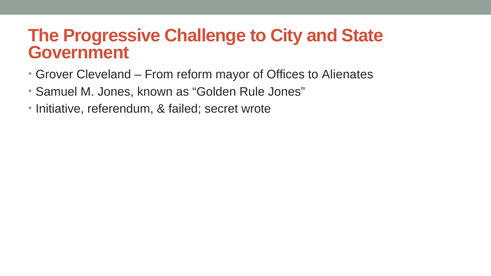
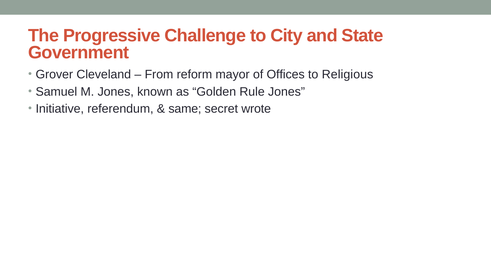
Alienates: Alienates -> Religious (348, 75)
failed: failed -> same (185, 109)
